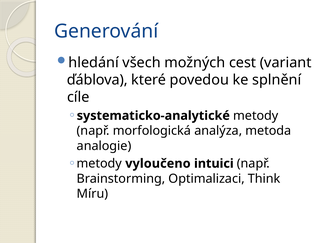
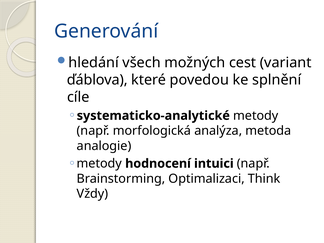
vyloučeno: vyloučeno -> hodnocení (158, 164)
Míru: Míru -> Vždy (92, 194)
